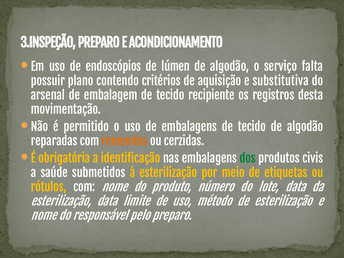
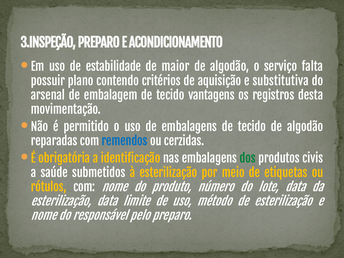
endoscópios: endoscópios -> estabilidade (113, 67)
lúmen: lúmen -> maior (176, 67)
recipiente: recipiente -> vantagens (211, 96)
remendos colour: orange -> blue (125, 142)
